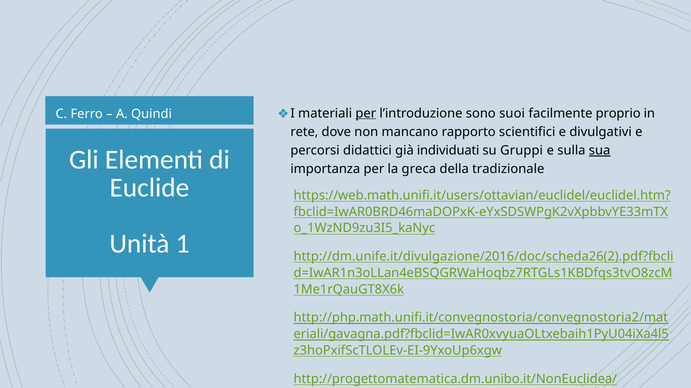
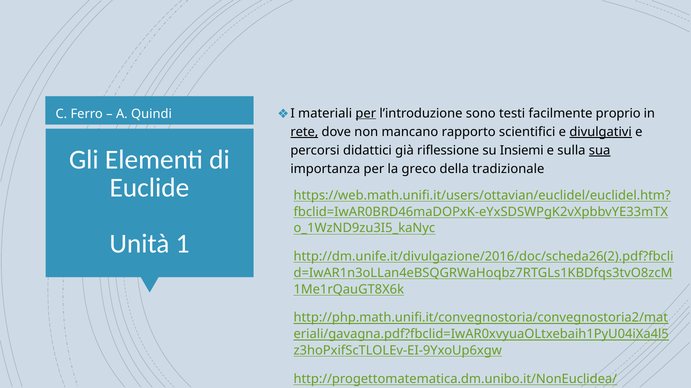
suoi: suoi -> testi (512, 113)
rete underline: none -> present (304, 132)
divulgativi underline: none -> present (601, 132)
individuati: individuati -> riflessione (448, 151)
Gruppi: Gruppi -> Insiemi (522, 151)
greca: greca -> greco (419, 169)
